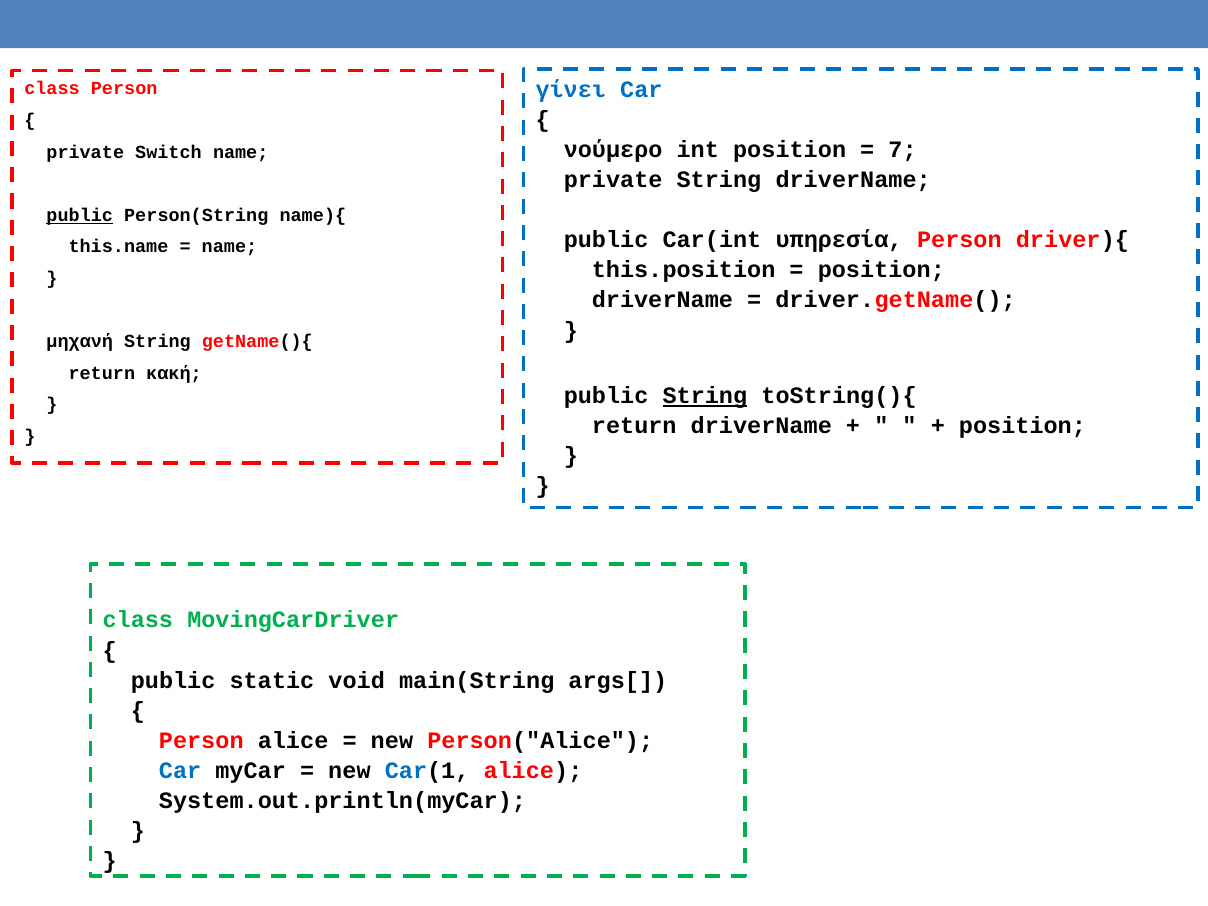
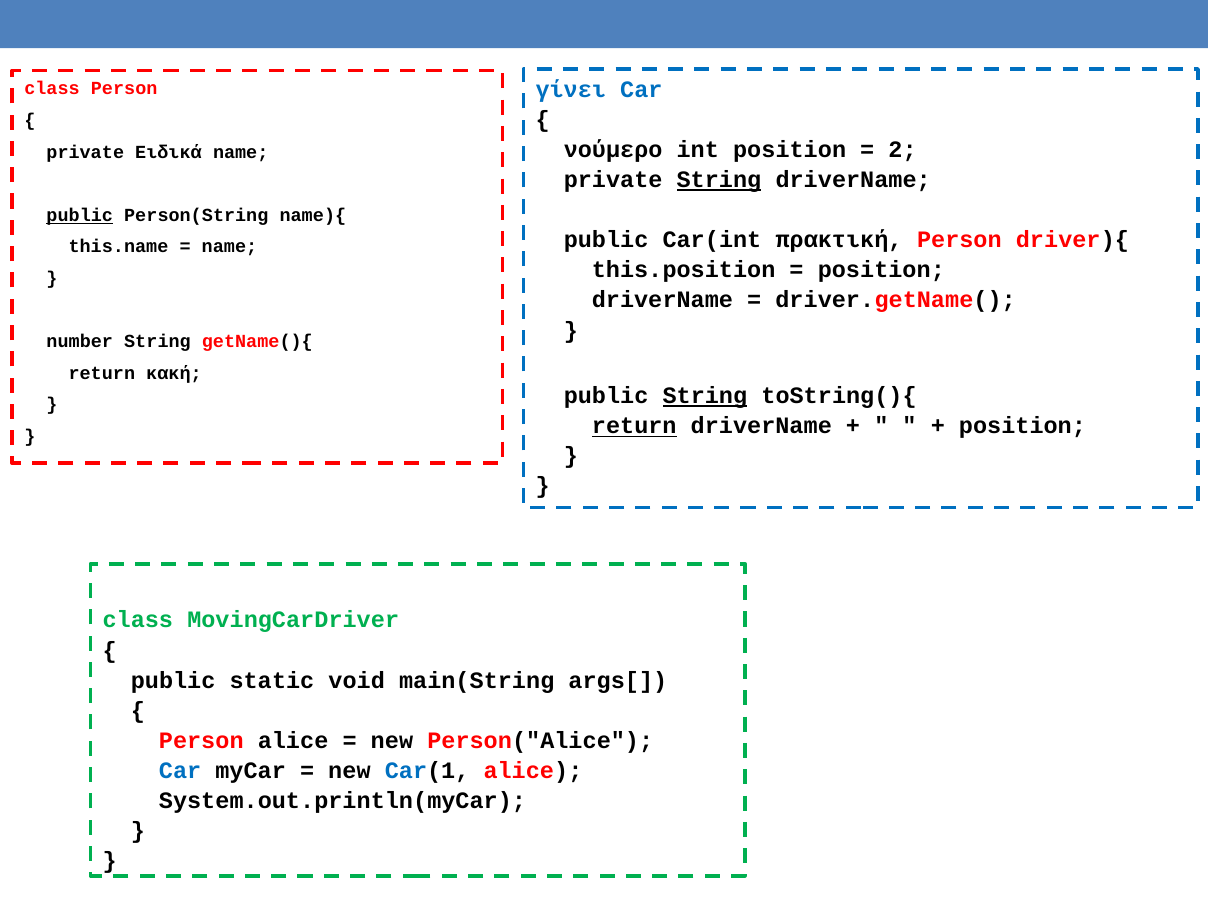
7: 7 -> 2 (903, 150)
Switch: Switch -> Ειδικά (168, 152)
String underline: none -> present (719, 180)
υπηρεσία: υπηρεσία -> πρακτική (839, 240)
μηχανή: μηχανή -> number (80, 342)
return underline: none -> present (634, 426)
